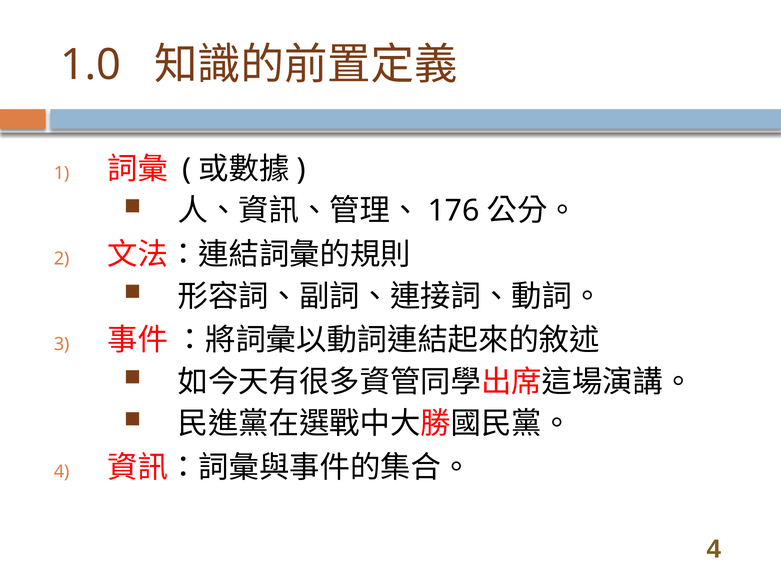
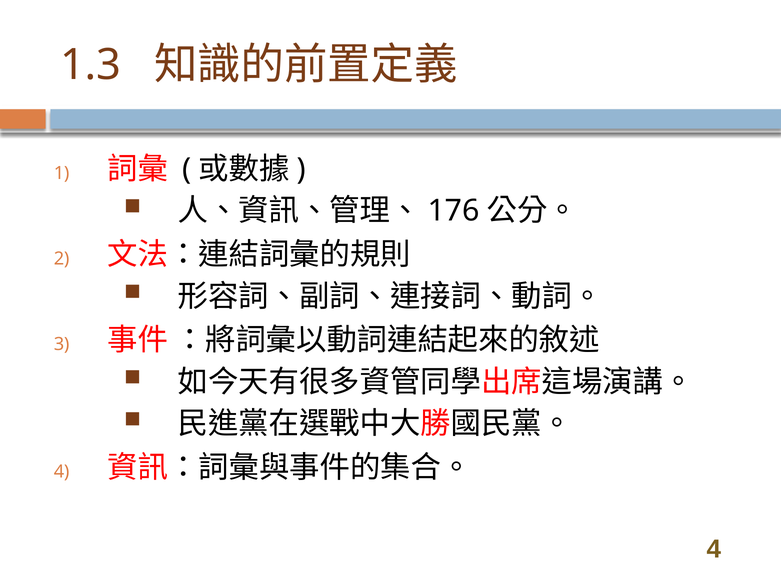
1.0: 1.0 -> 1.3 (91, 65)
